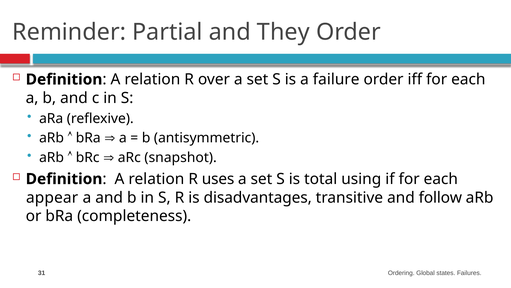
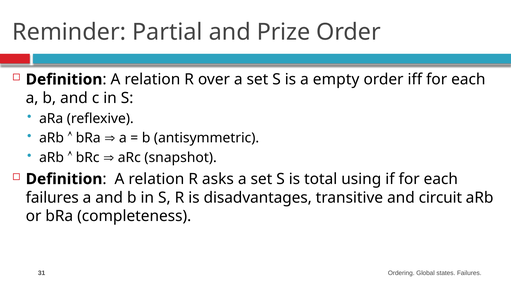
They: They -> Prize (284, 32)
failure: failure -> empty (336, 79)
uses: uses -> asks (218, 179)
appear: appear -> failures (52, 197)
follow: follow -> circuit (440, 197)
